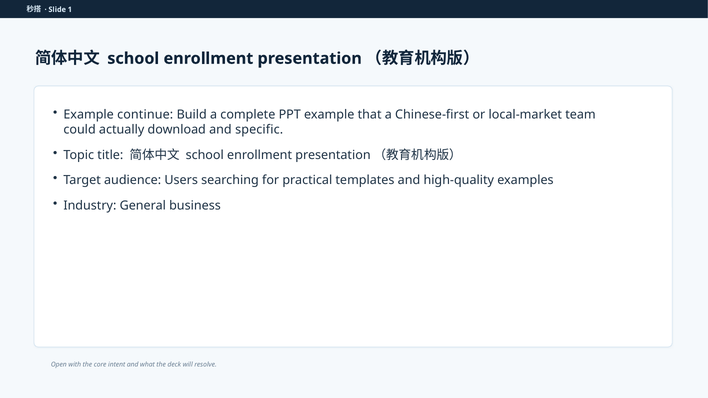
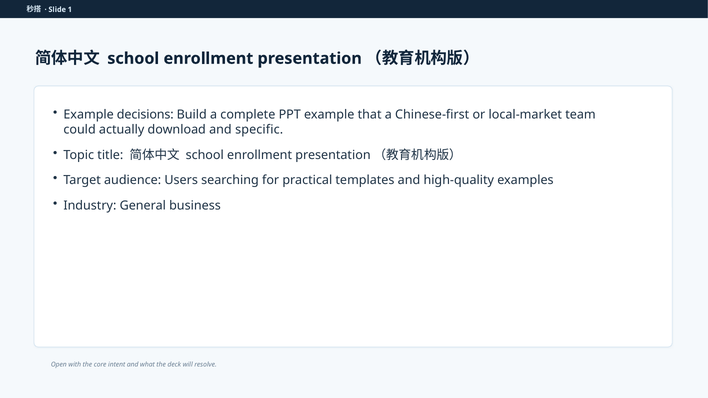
continue: continue -> decisions (145, 115)
